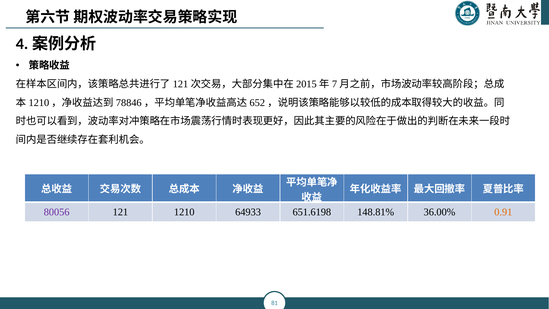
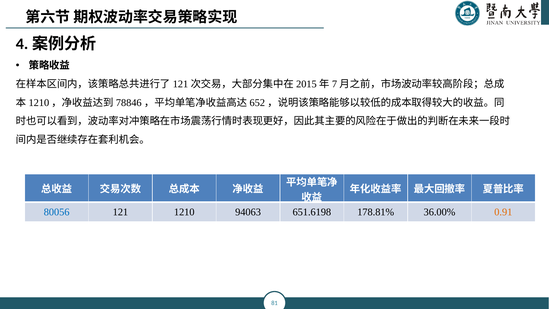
80056 colour: purple -> blue (57, 212)
64933: 64933 -> 94063 (248, 212)
148.81%: 148.81% -> 178.81% (376, 212)
